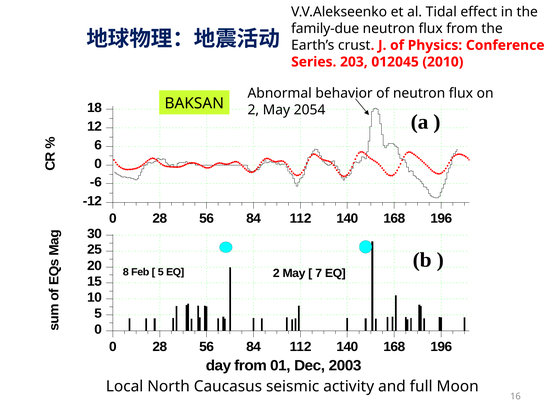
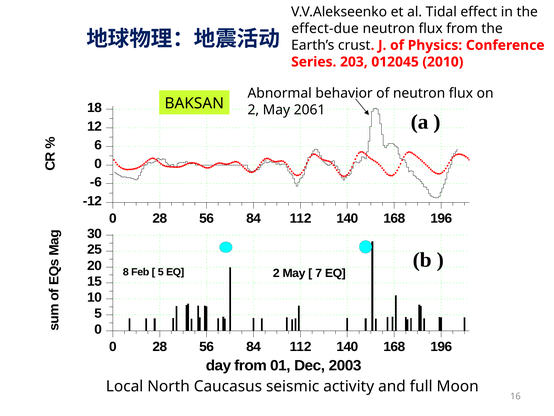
family-due: family-due -> effect-due (325, 29)
2054: 2054 -> 2061 (310, 110)
